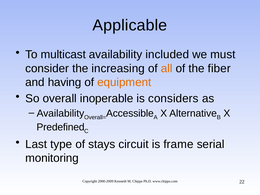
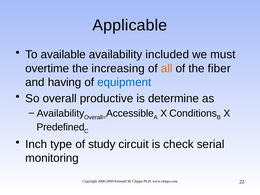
multicast: multicast -> available (63, 55)
consider: consider -> overtime (47, 68)
equipment colour: orange -> blue (124, 82)
inoperable: inoperable -> productive (107, 98)
considers: considers -> determine (173, 98)
Alternative: Alternative -> Conditions (193, 113)
Last: Last -> Inch (36, 144)
stays: stays -> study (102, 144)
frame: frame -> check (178, 144)
